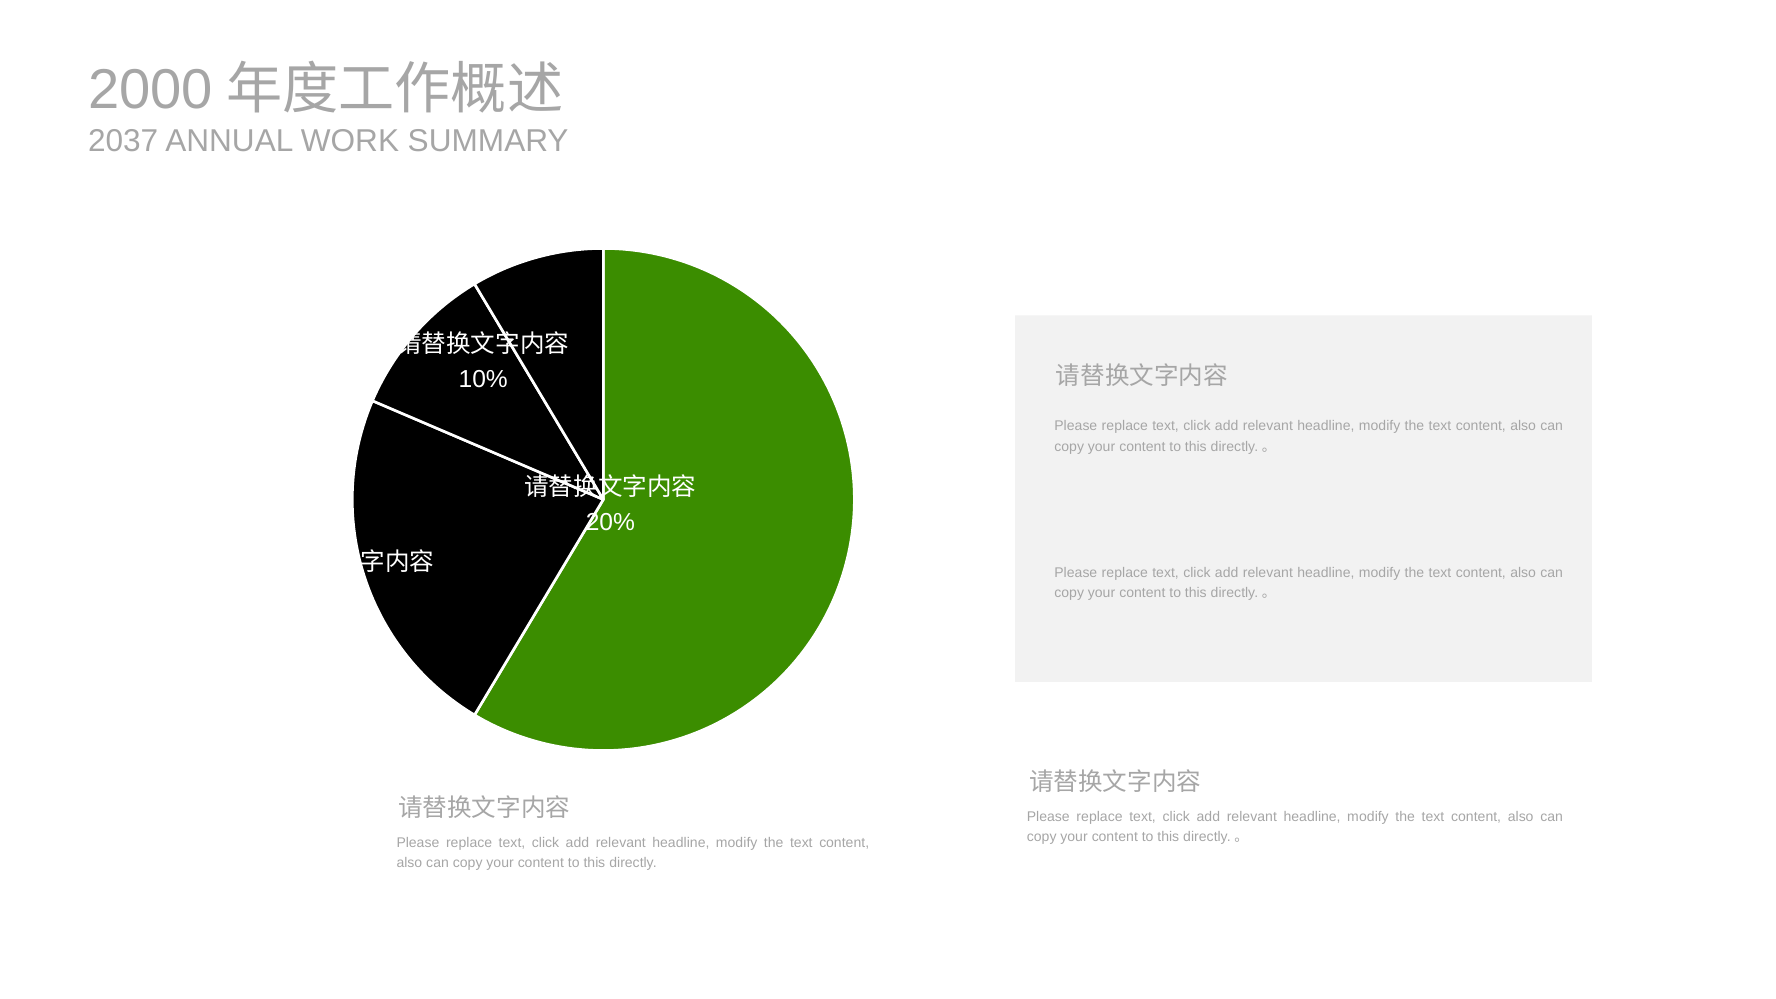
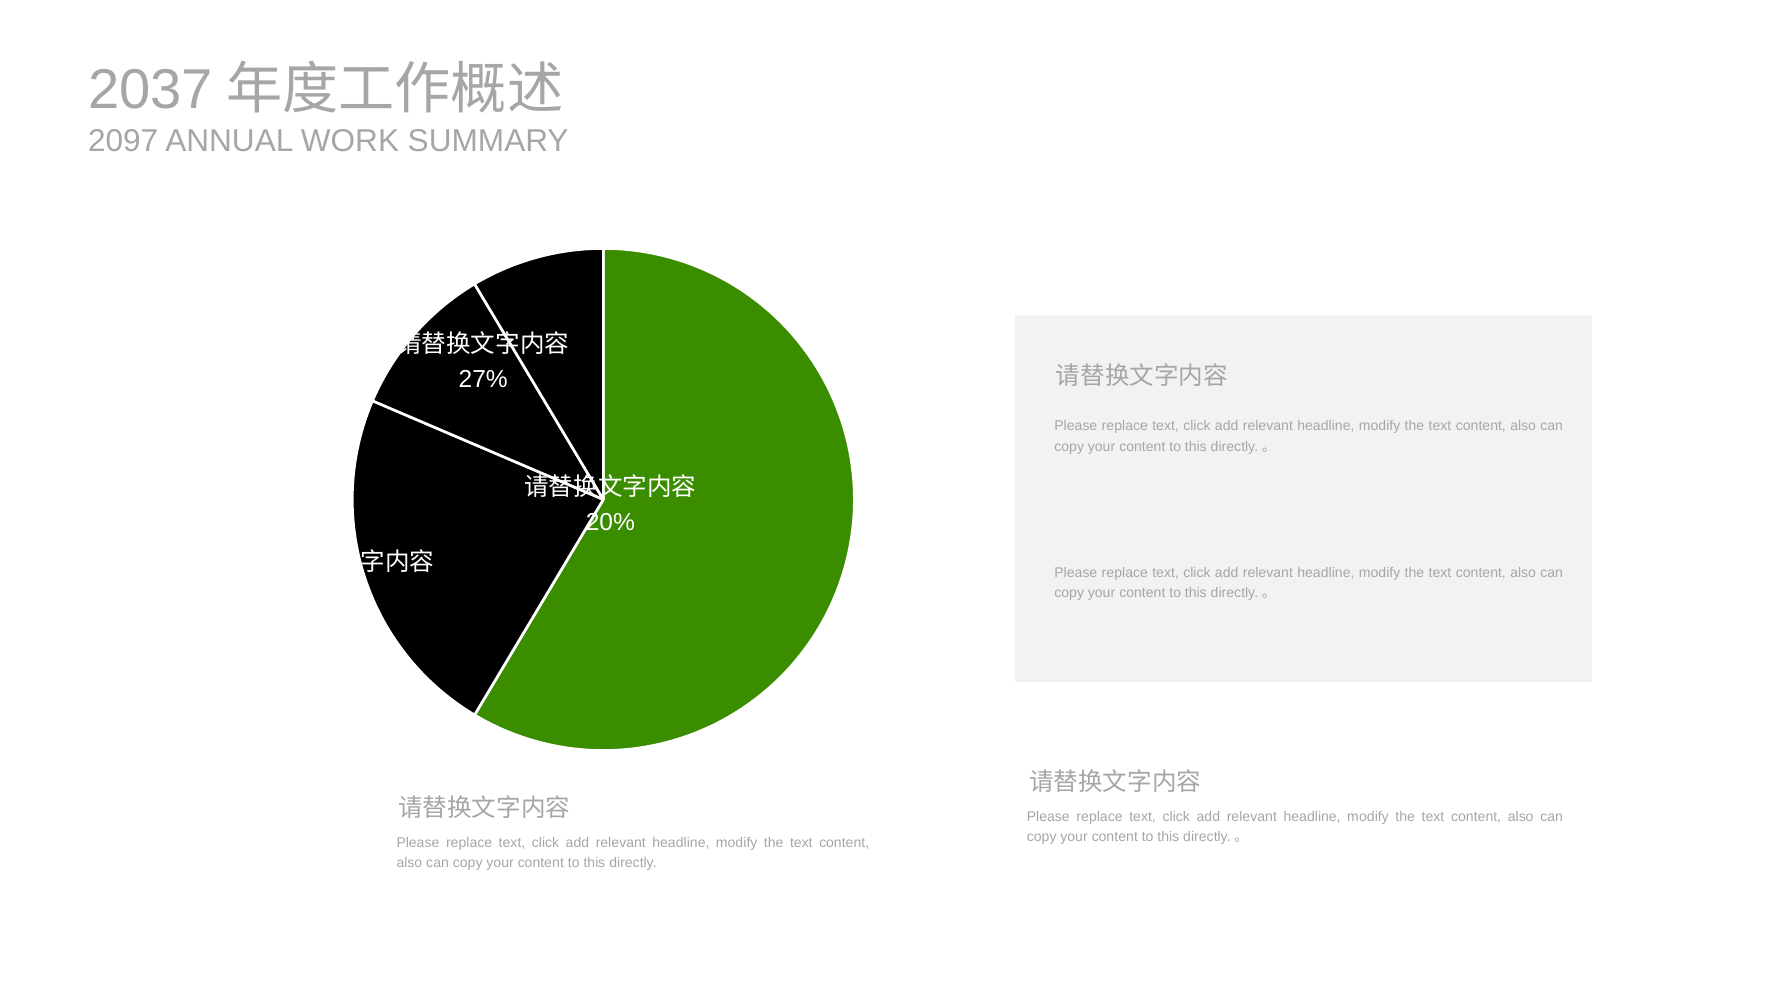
2000: 2000 -> 2037 (151, 90)
2037: 2037 -> 2097 (123, 141)
10%: 10% -> 27% (483, 379)
